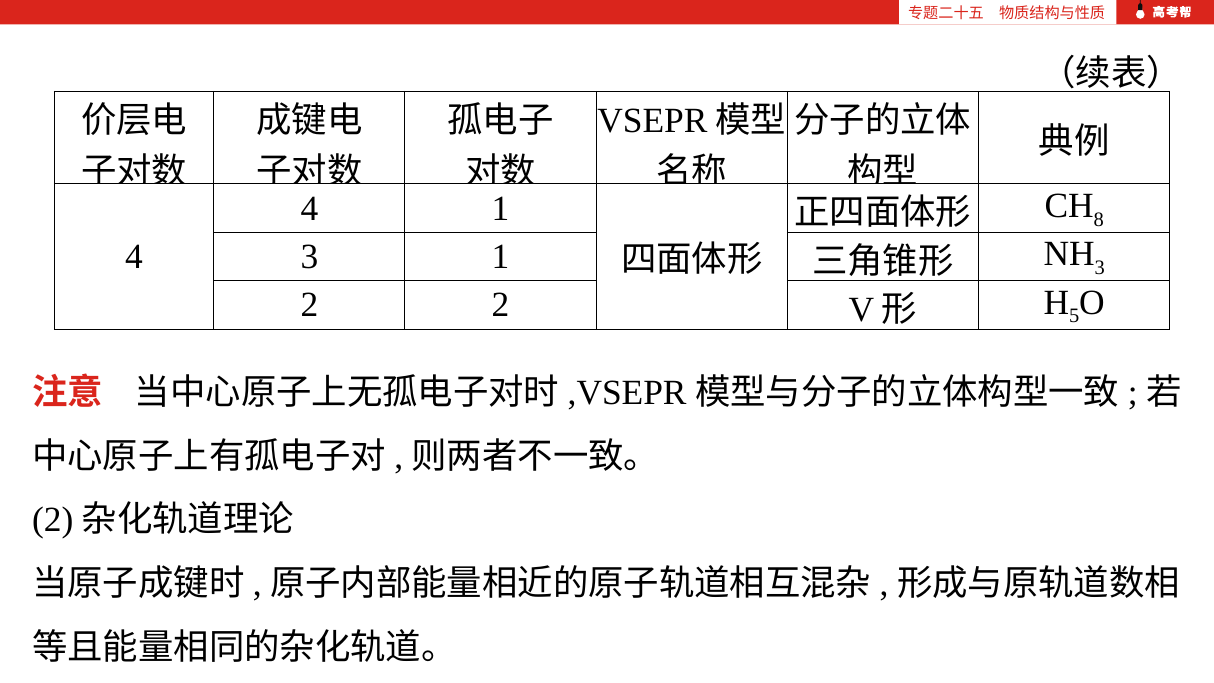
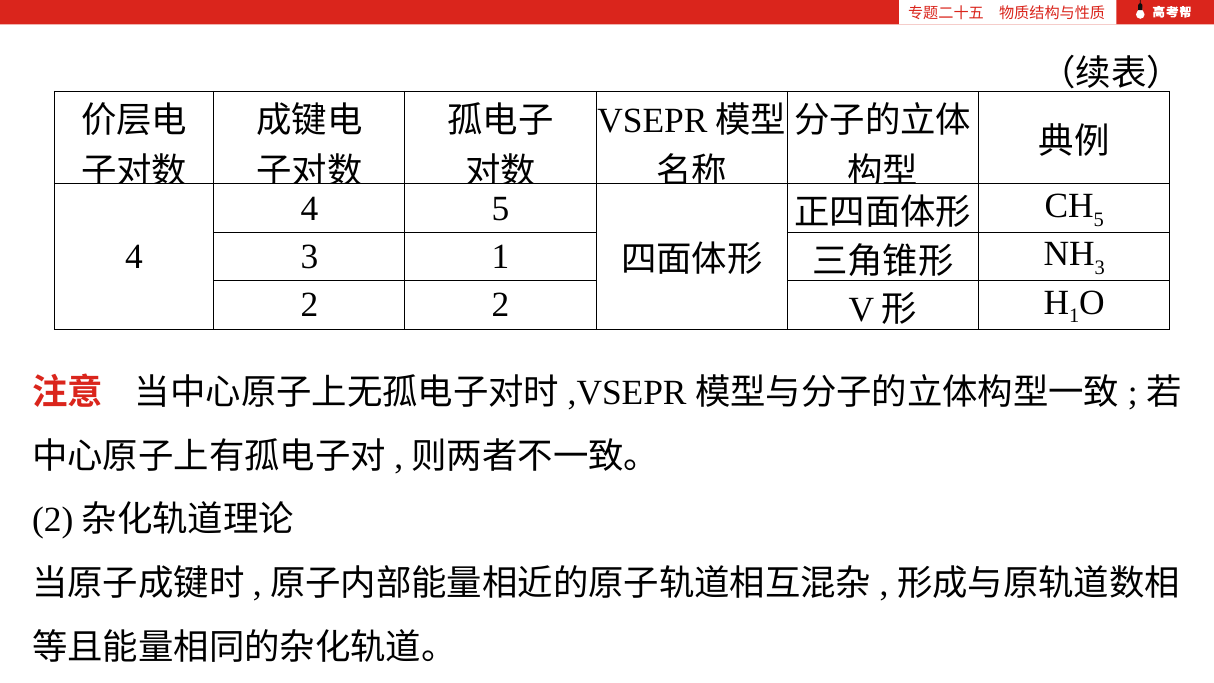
4 1: 1 -> 5 (501, 208)
8: 8 -> 5 (1099, 219)
5: 5 -> 1 (1074, 316)
